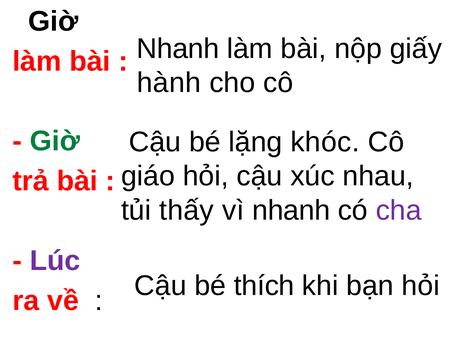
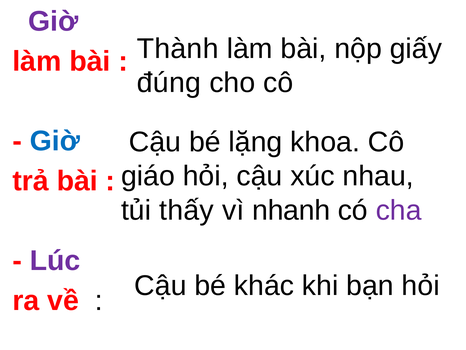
Giờ colour: black -> purple (53, 21)
Nhanh: Nhanh -> Thành (178, 49)
hành: hành -> đúng (169, 83)
Giờ colour: green -> blue (55, 141)
khóc: khóc -> khoa (325, 142)
thích: thích -> khác (264, 285)
